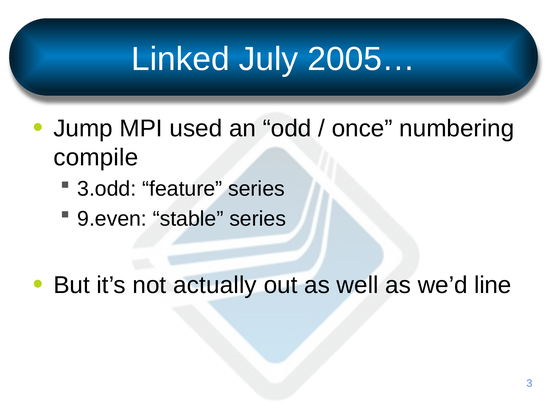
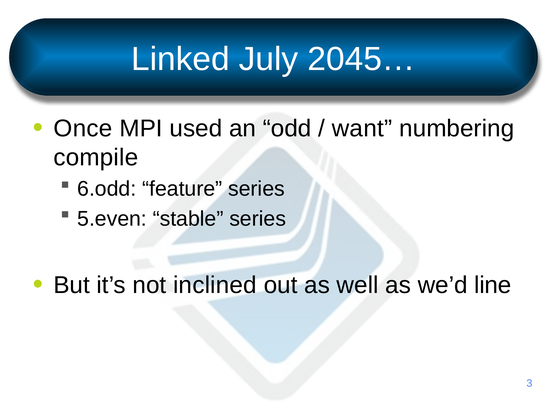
2005…: 2005… -> 2045… (361, 59)
Jump: Jump -> Once (83, 128)
once: once -> want (362, 128)
3.odd: 3.odd -> 6.odd (107, 189)
9.even: 9.even -> 5.even (112, 219)
actually: actually -> inclined (215, 285)
